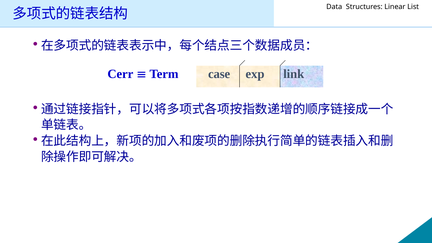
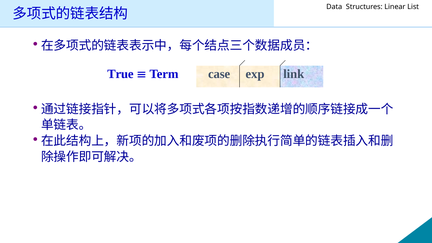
Cerr: Cerr -> True (120, 74)
